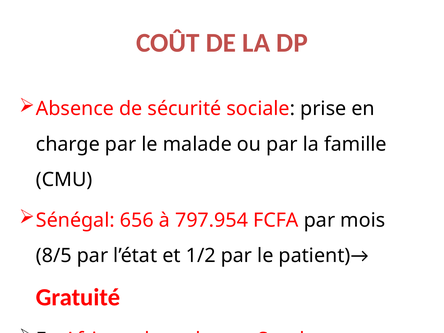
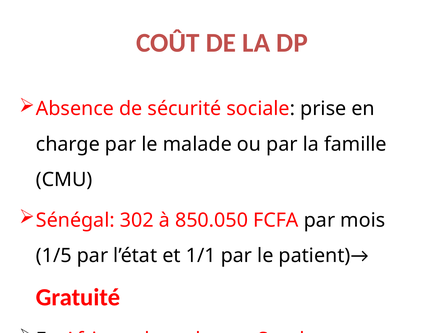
656: 656 -> 302 (137, 220)
797.954: 797.954 -> 850.050 (212, 220)
8/5: 8/5 -> 1/5 (54, 256)
1/2: 1/2 -> 1/1 (201, 256)
